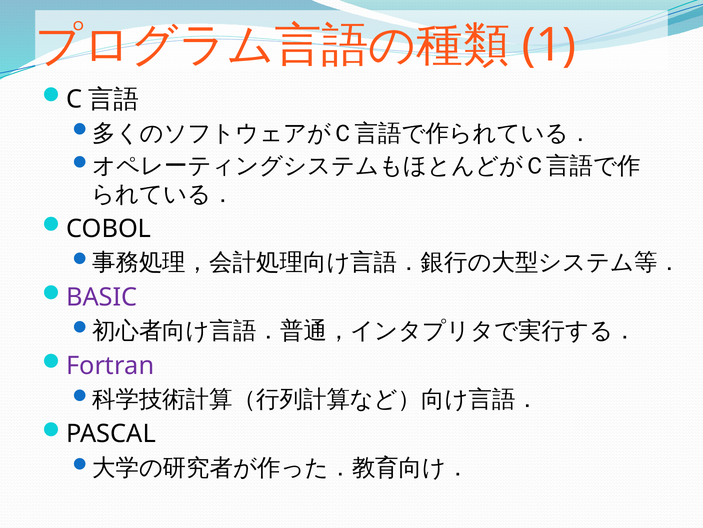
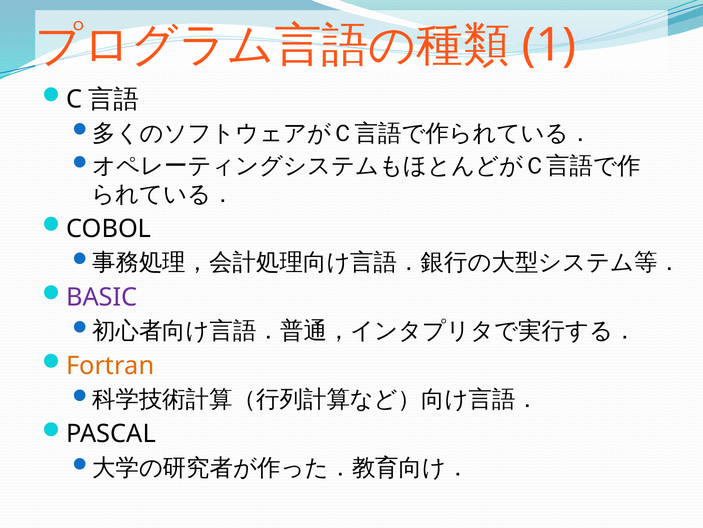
Fortran colour: purple -> orange (110, 365)
